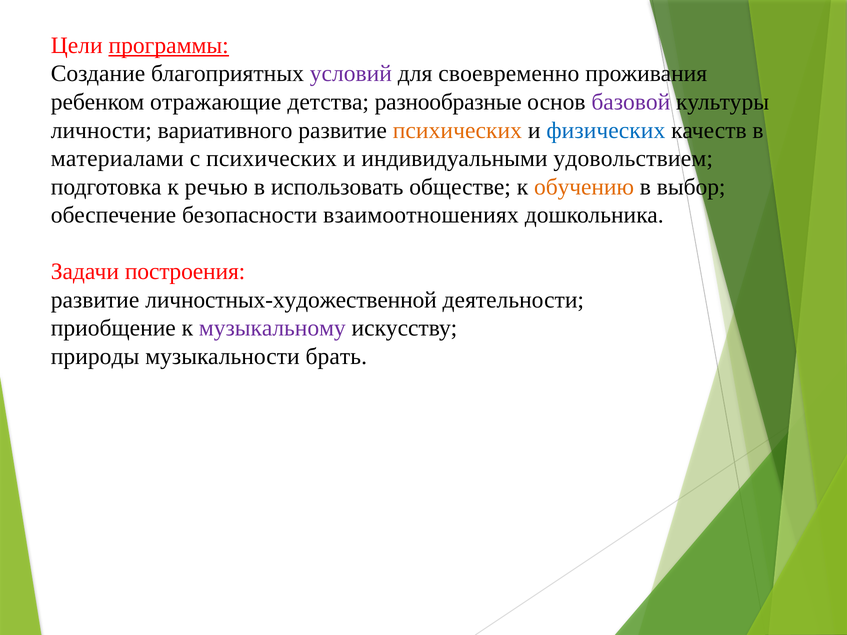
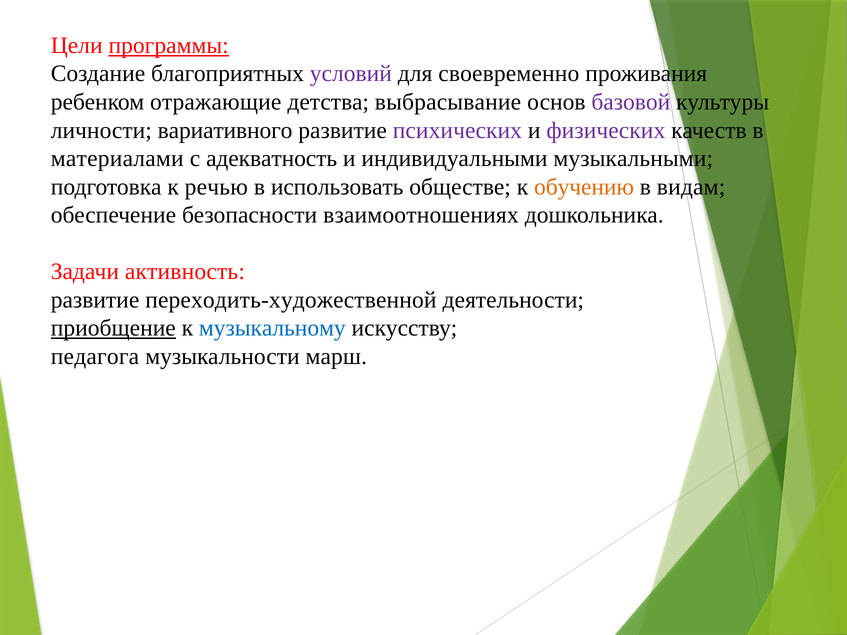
разнообразные: разнообразные -> выбрасывание (448, 102)
психических colour: orange -> purple (457, 130)
физических colour: blue -> purple (606, 130)
с психических: психических -> адекватность (272, 159)
удовольствием: удовольствием -> музыкальными (633, 159)
выбор: выбор -> видам (691, 187)
построения: построения -> активность (185, 272)
личностных-художественной: личностных-художественной -> переходить-художественной (291, 300)
приобщение underline: none -> present (113, 328)
музыкальному colour: purple -> blue (272, 328)
природы: природы -> педагога (95, 357)
брать: брать -> марш (336, 357)
